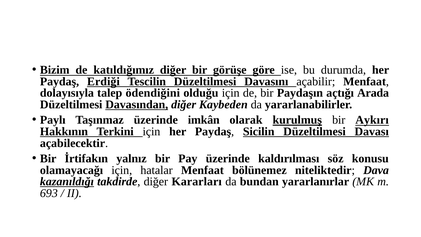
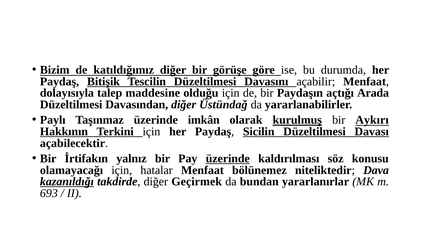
Erdiği: Erdiği -> Bitişik (103, 81)
ödendiğini: ödendiğini -> maddesine (153, 93)
Davasından underline: present -> none (137, 104)
Kaybeden: Kaybeden -> Üstündağ (223, 104)
üzerinde underline: none -> present (228, 158)
Kararları: Kararları -> Geçirmek (197, 182)
